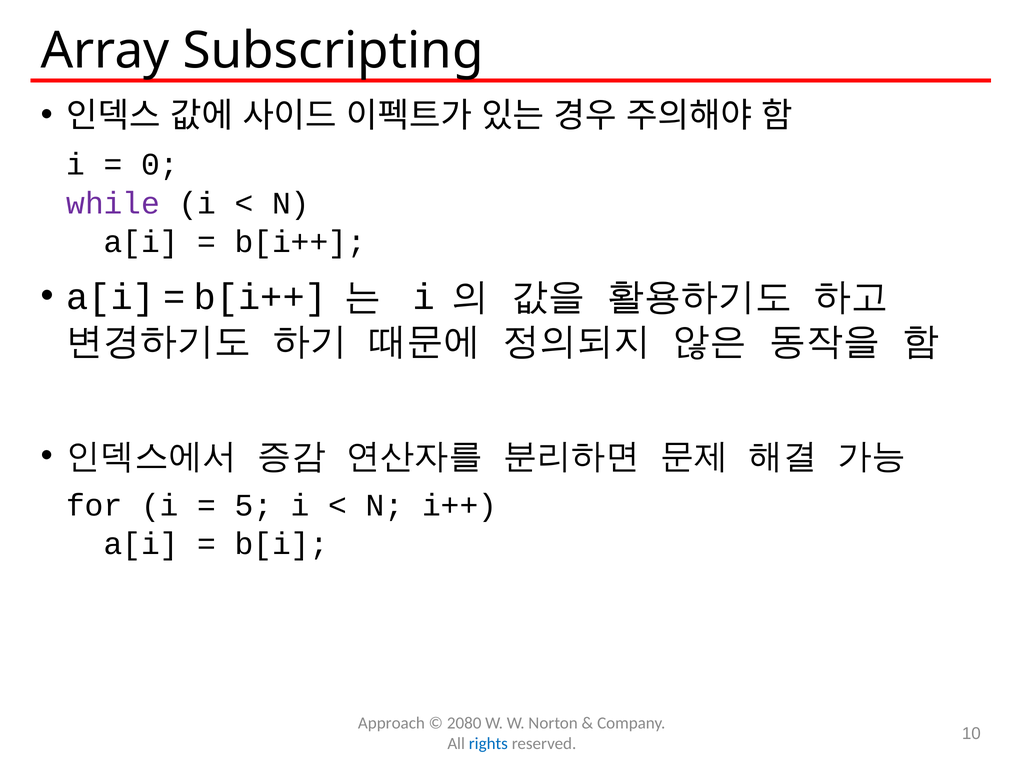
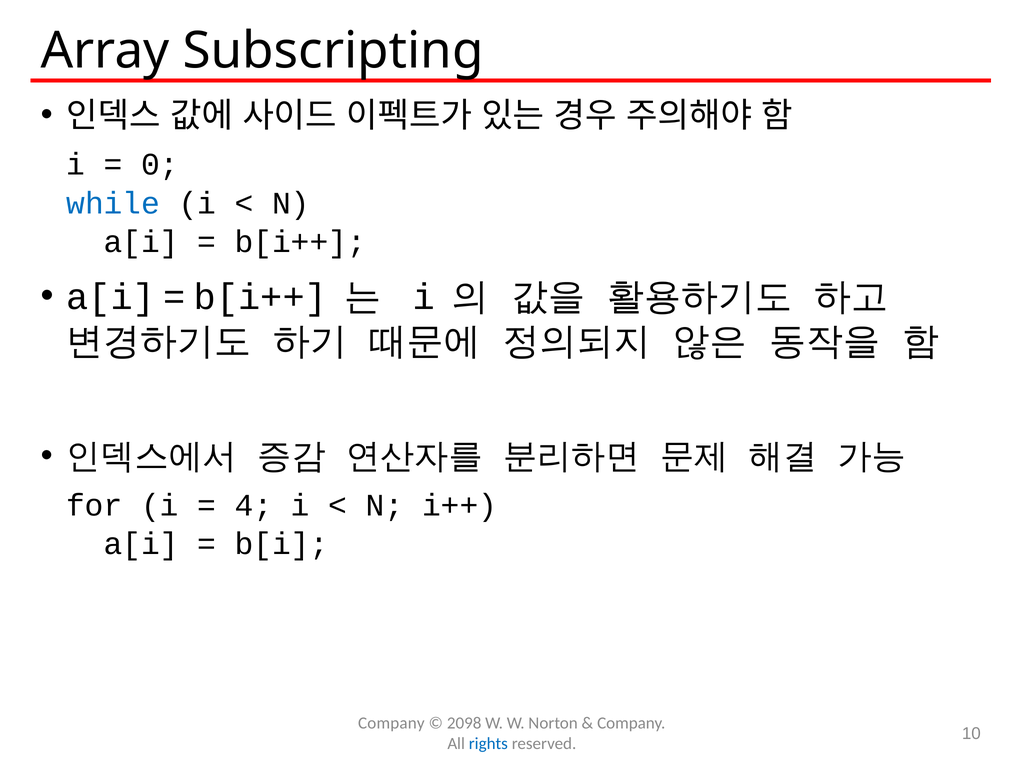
while colour: purple -> blue (113, 203)
5: 5 -> 4 (254, 506)
Approach: Approach -> Company (391, 723)
2080: 2080 -> 2098 (464, 723)
